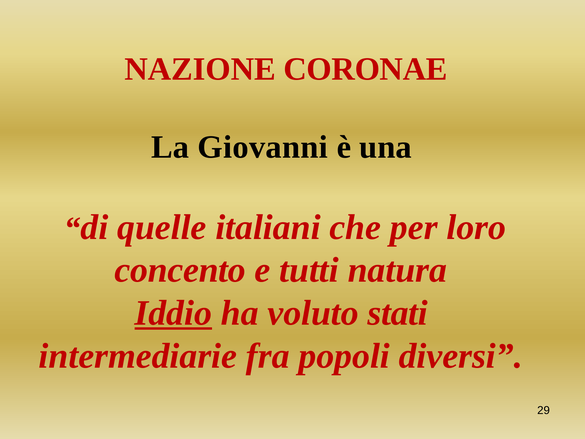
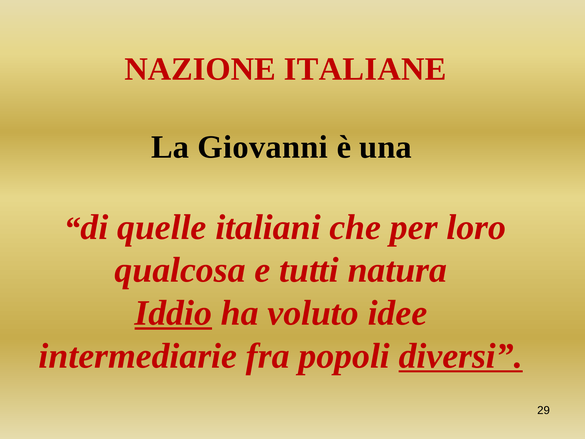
CORONAE: CORONAE -> ITALIANE (365, 69)
concento: concento -> qualcosa (180, 270)
stati: stati -> idee (397, 313)
diversi underline: none -> present (461, 356)
